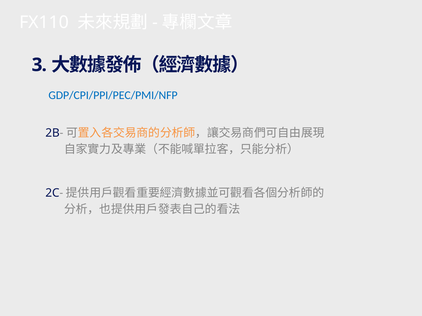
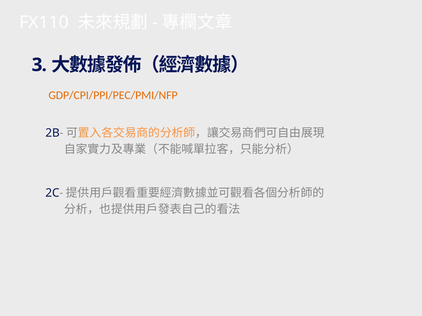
GDP/CPI/PPI/PEC/PMI/NFP colour: blue -> orange (113, 95)
